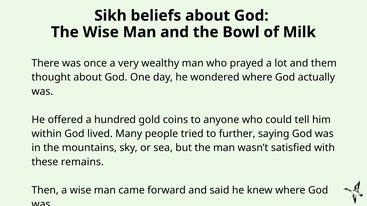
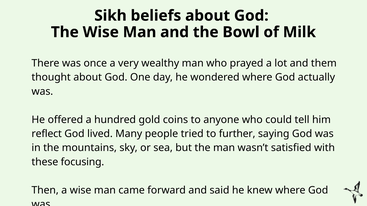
within: within -> reflect (47, 134)
remains: remains -> focusing (82, 162)
